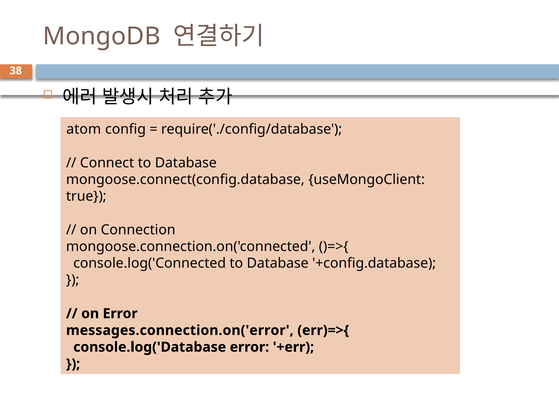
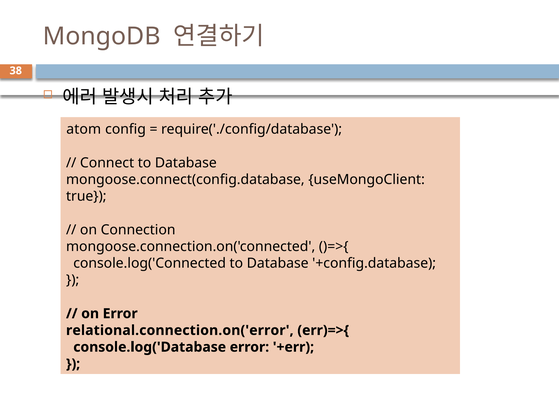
messages.connection.on('error: messages.connection.on('error -> relational.connection.on('error (180, 331)
